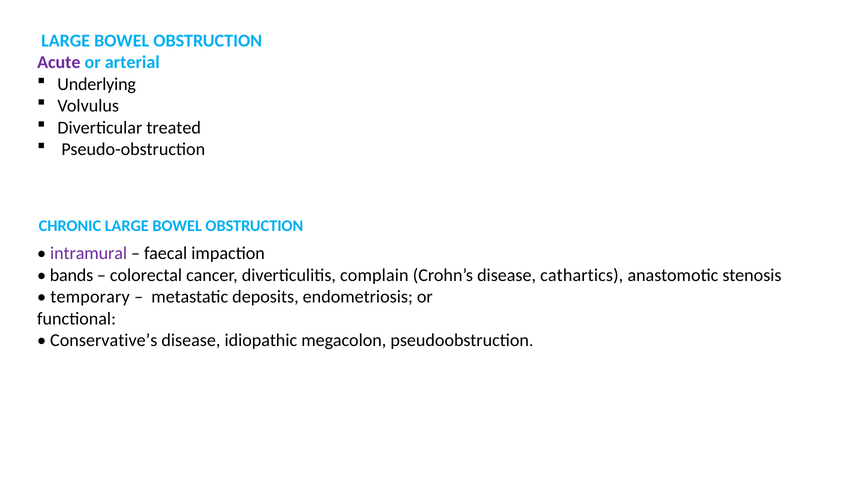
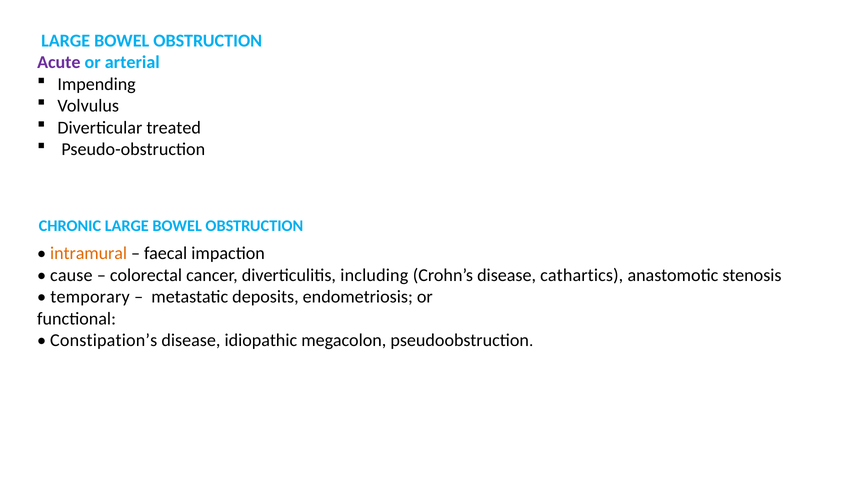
Underlying: Underlying -> Impending (97, 84)
intramural colour: purple -> orange (89, 253)
bands: bands -> cause (71, 275)
complain: complain -> including (374, 275)
Conservative’s: Conservative’s -> Constipation’s (104, 340)
